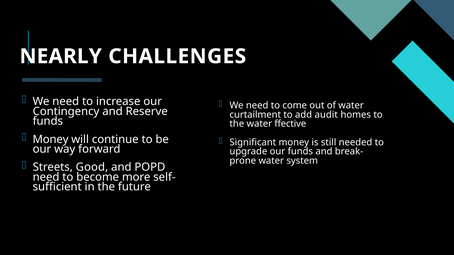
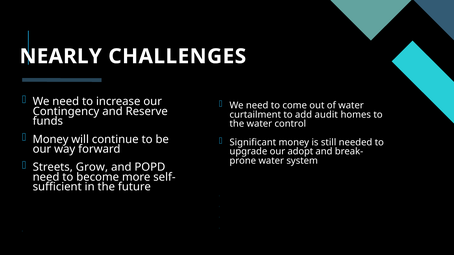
water ffective: ffective -> control (290, 124)
our funds: funds -> adopt (300, 152)
Streets Good: Good -> Grow (92, 167)
